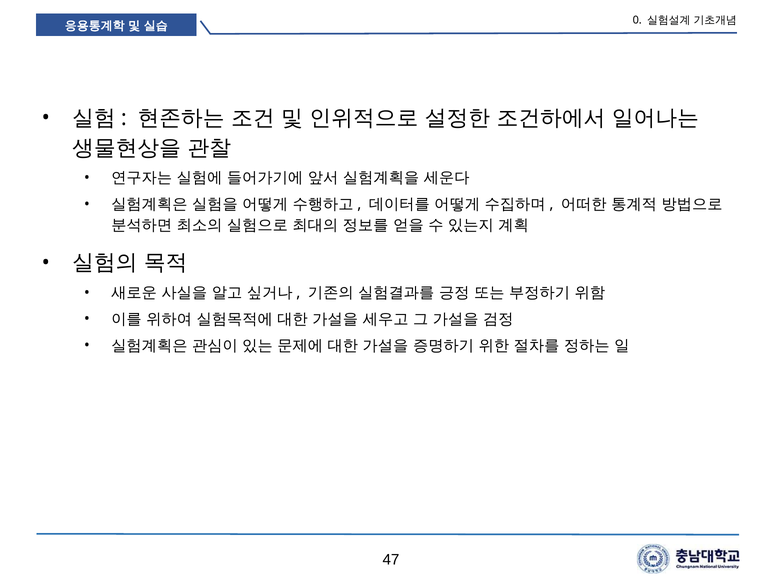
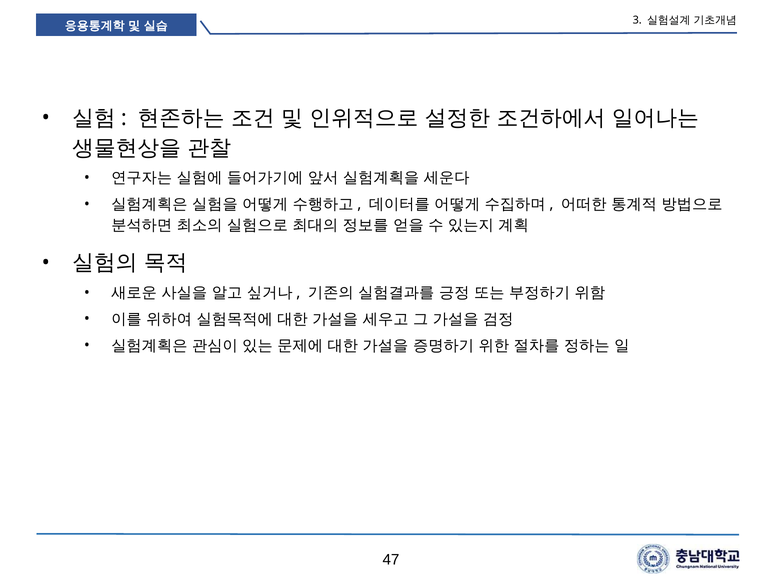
0: 0 -> 3 (637, 20)
